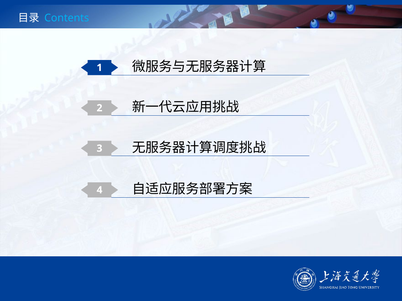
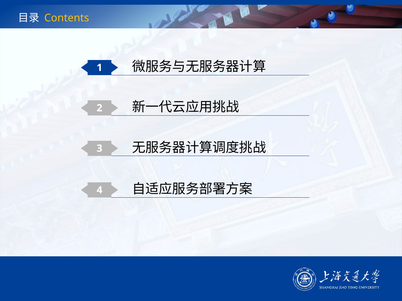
Contents colour: light blue -> yellow (67, 18)
